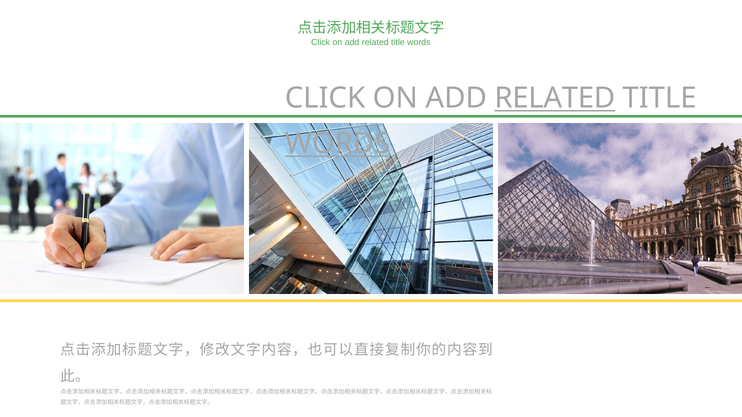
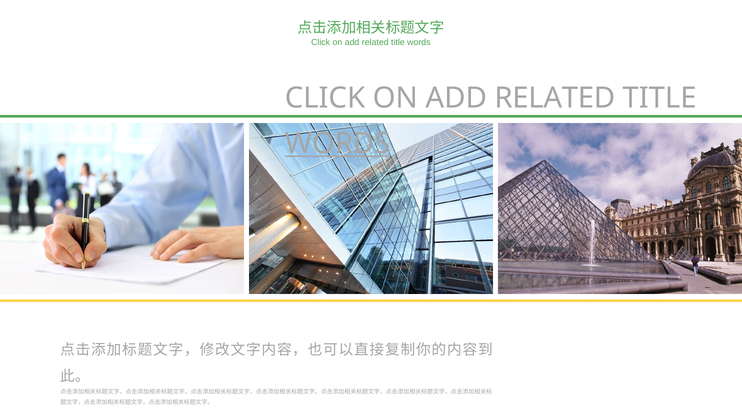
RELATED underline: present -> none (555, 98)
